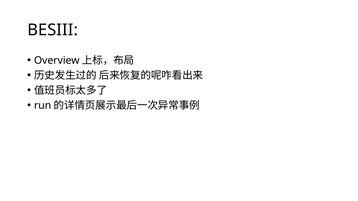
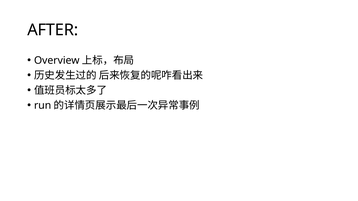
BESIII: BESIII -> AFTER (53, 30)
